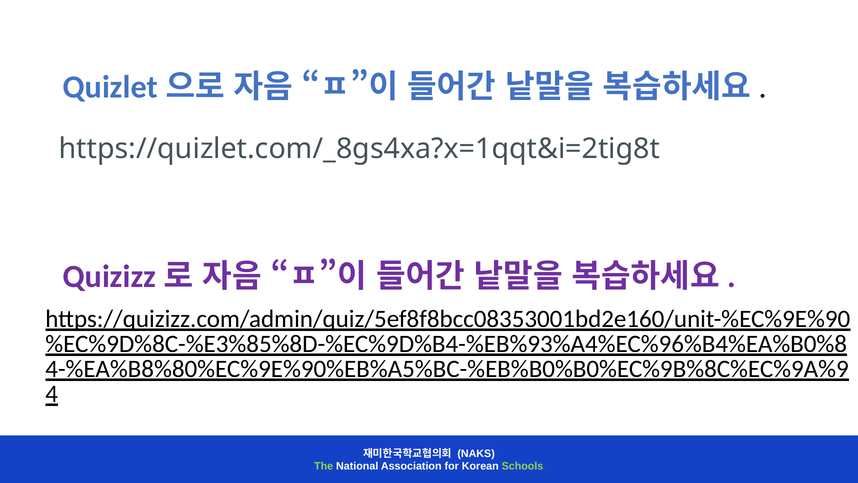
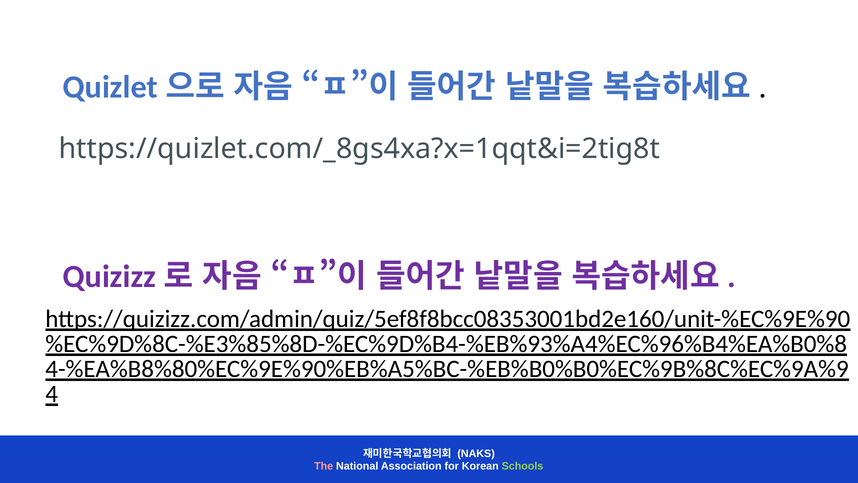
The colour: light green -> pink (324, 466)
